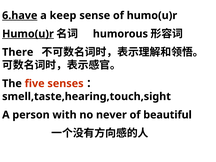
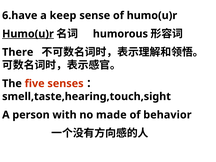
6.have underline: present -> none (20, 15)
never: never -> made (111, 115)
beautiful: beautiful -> behavior (167, 115)
